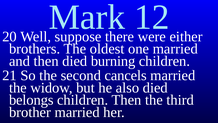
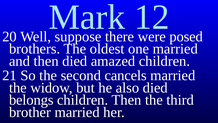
either: either -> posed (186, 36)
burning: burning -> amazed (113, 61)
